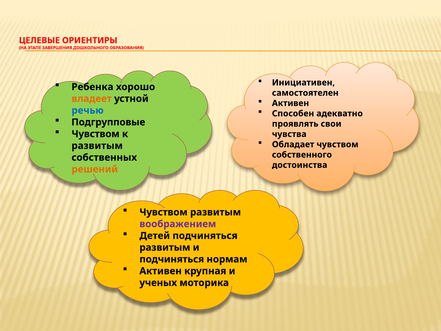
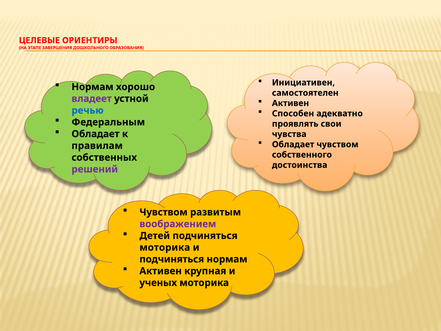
Ребенка: Ребенка -> Нормам (92, 87)
владеет colour: orange -> purple (92, 99)
Подгрупповые: Подгрупповые -> Федеральным (108, 122)
Чувством: Чувством -> Обладает (96, 134)
развитым: развитым -> правилам (97, 146)
решений colour: orange -> purple (95, 169)
развитым: развитым -> моторика (165, 247)
